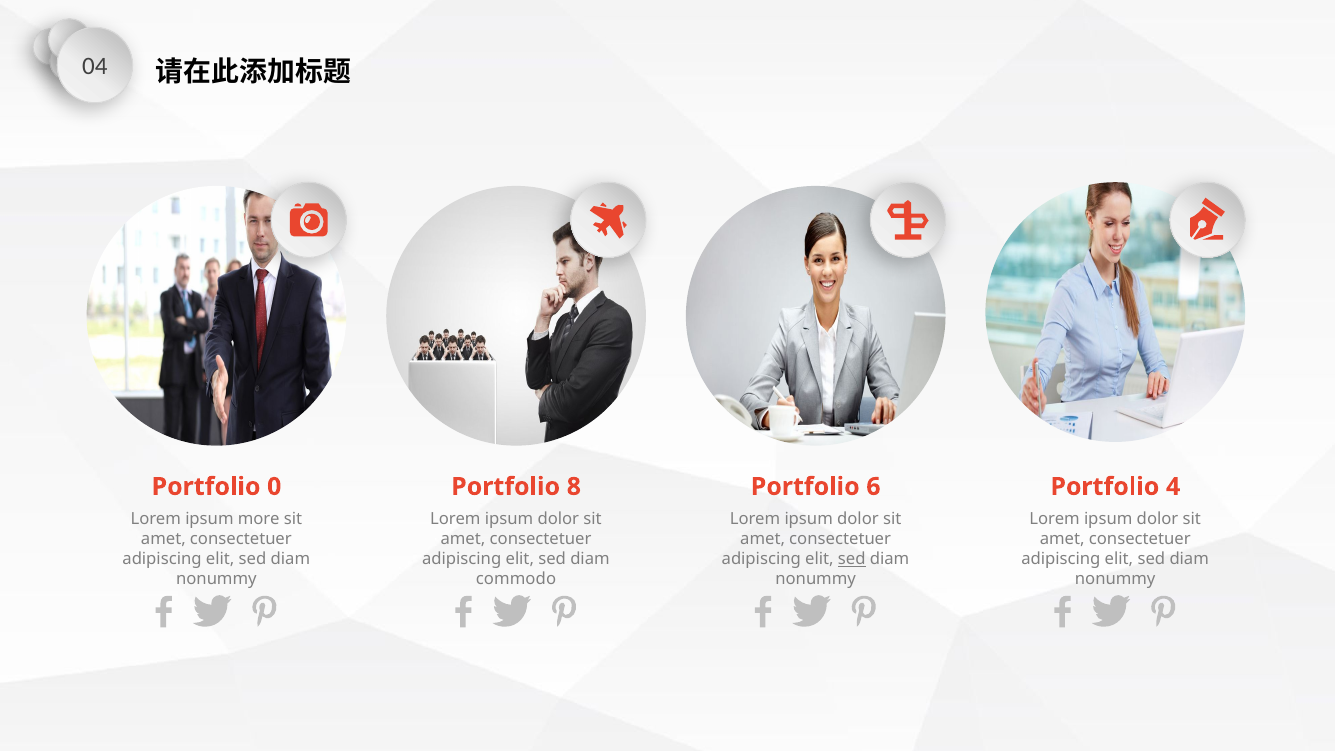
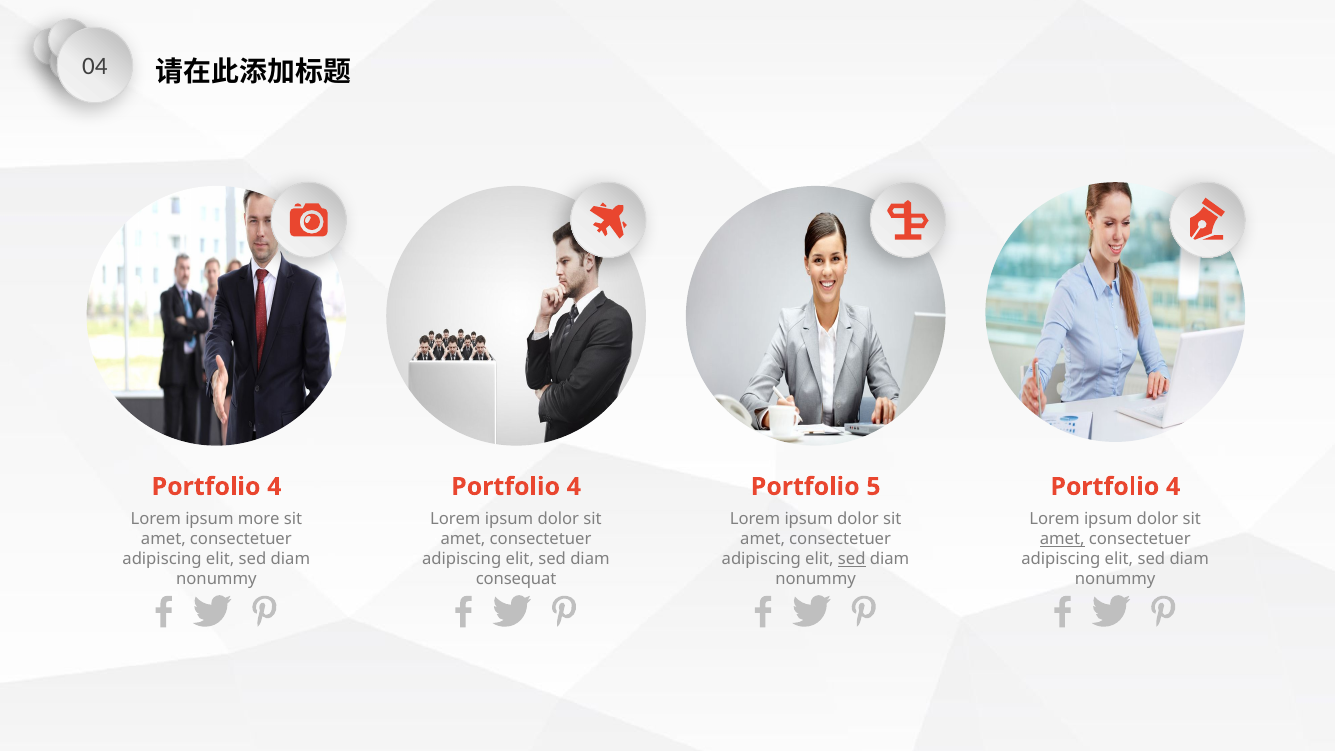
0: 0 -> 4 (274, 487)
8: 8 -> 4 (574, 487)
6: 6 -> 5 (873, 487)
amet underline: none -> present (1062, 539)
commodo: commodo -> consequat (516, 579)
